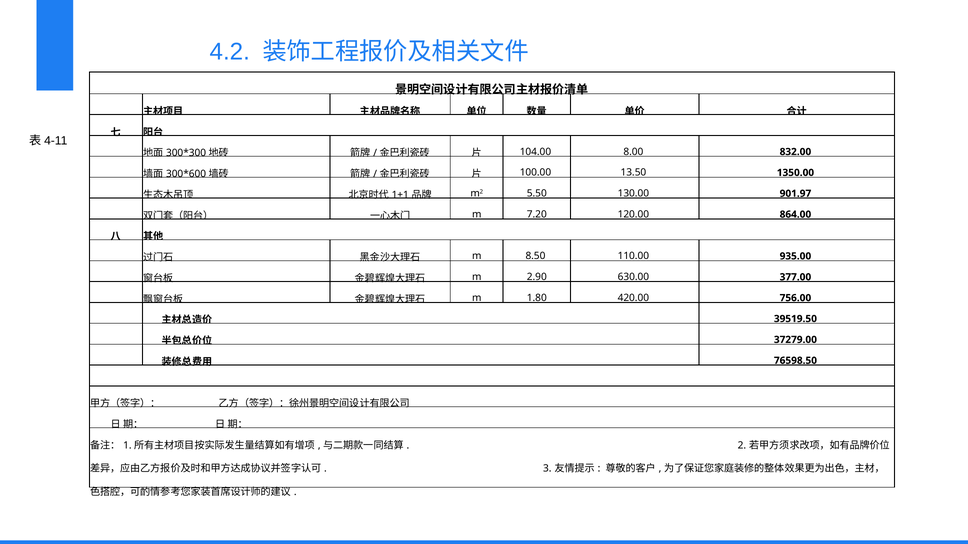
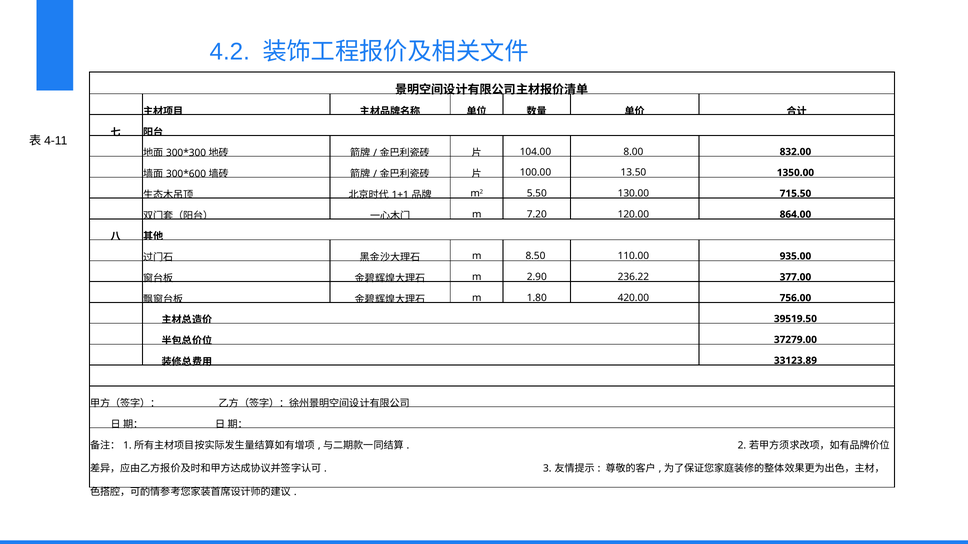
901.97: 901.97 -> 715.50 (795, 194)
630.00: 630.00 -> 236.22 (633, 277)
76598.50: 76598.50 -> 33123.89 (795, 361)
